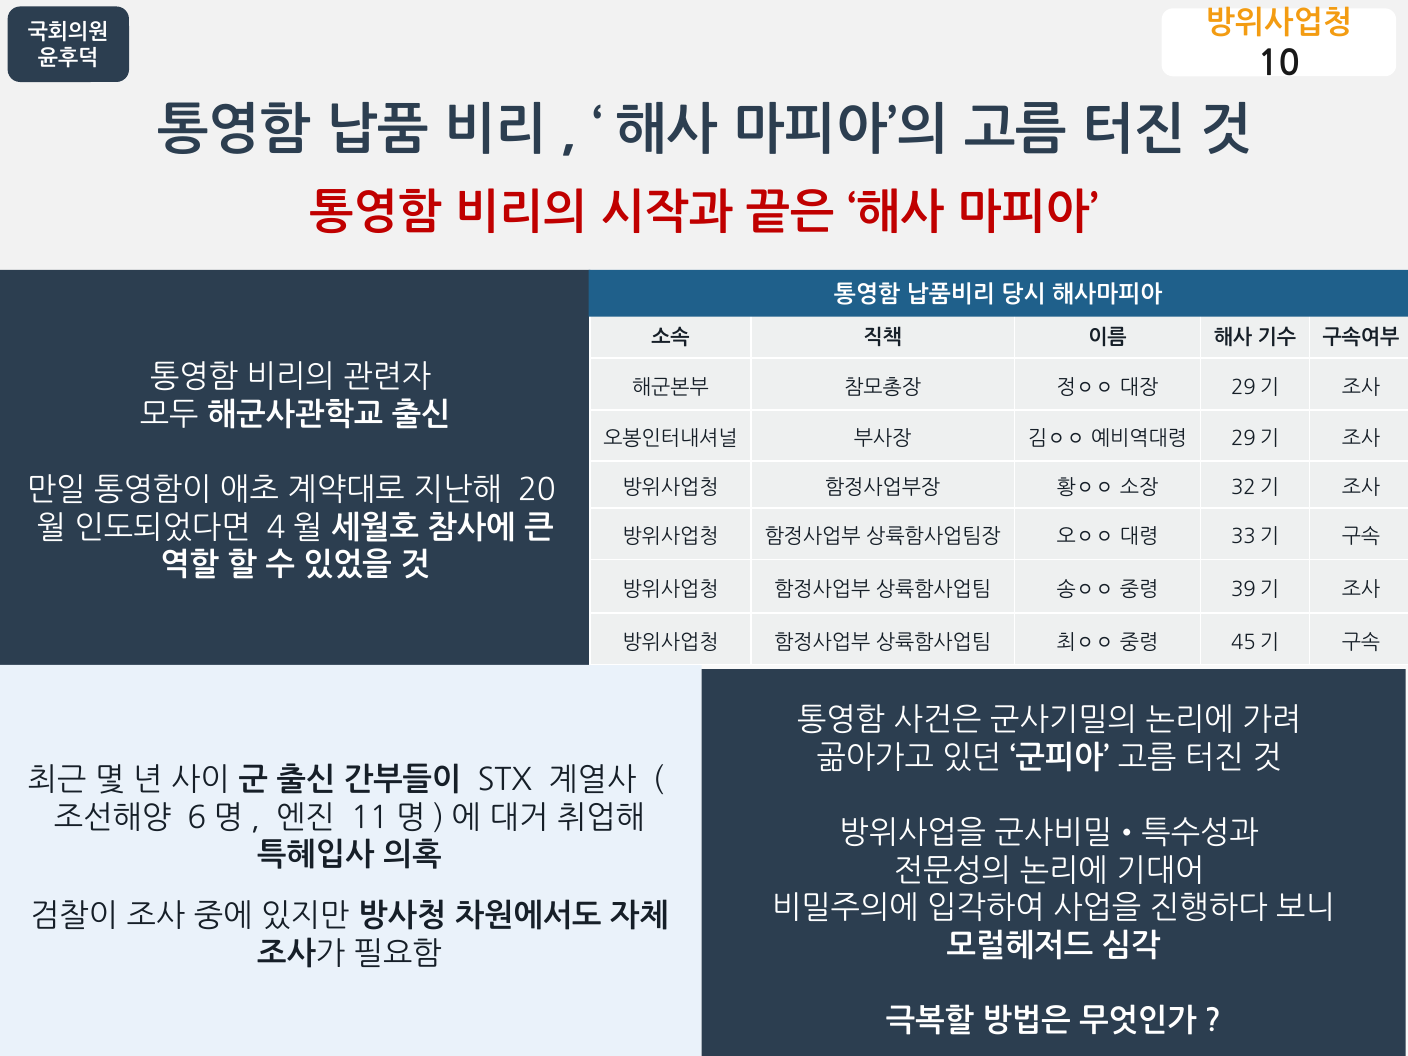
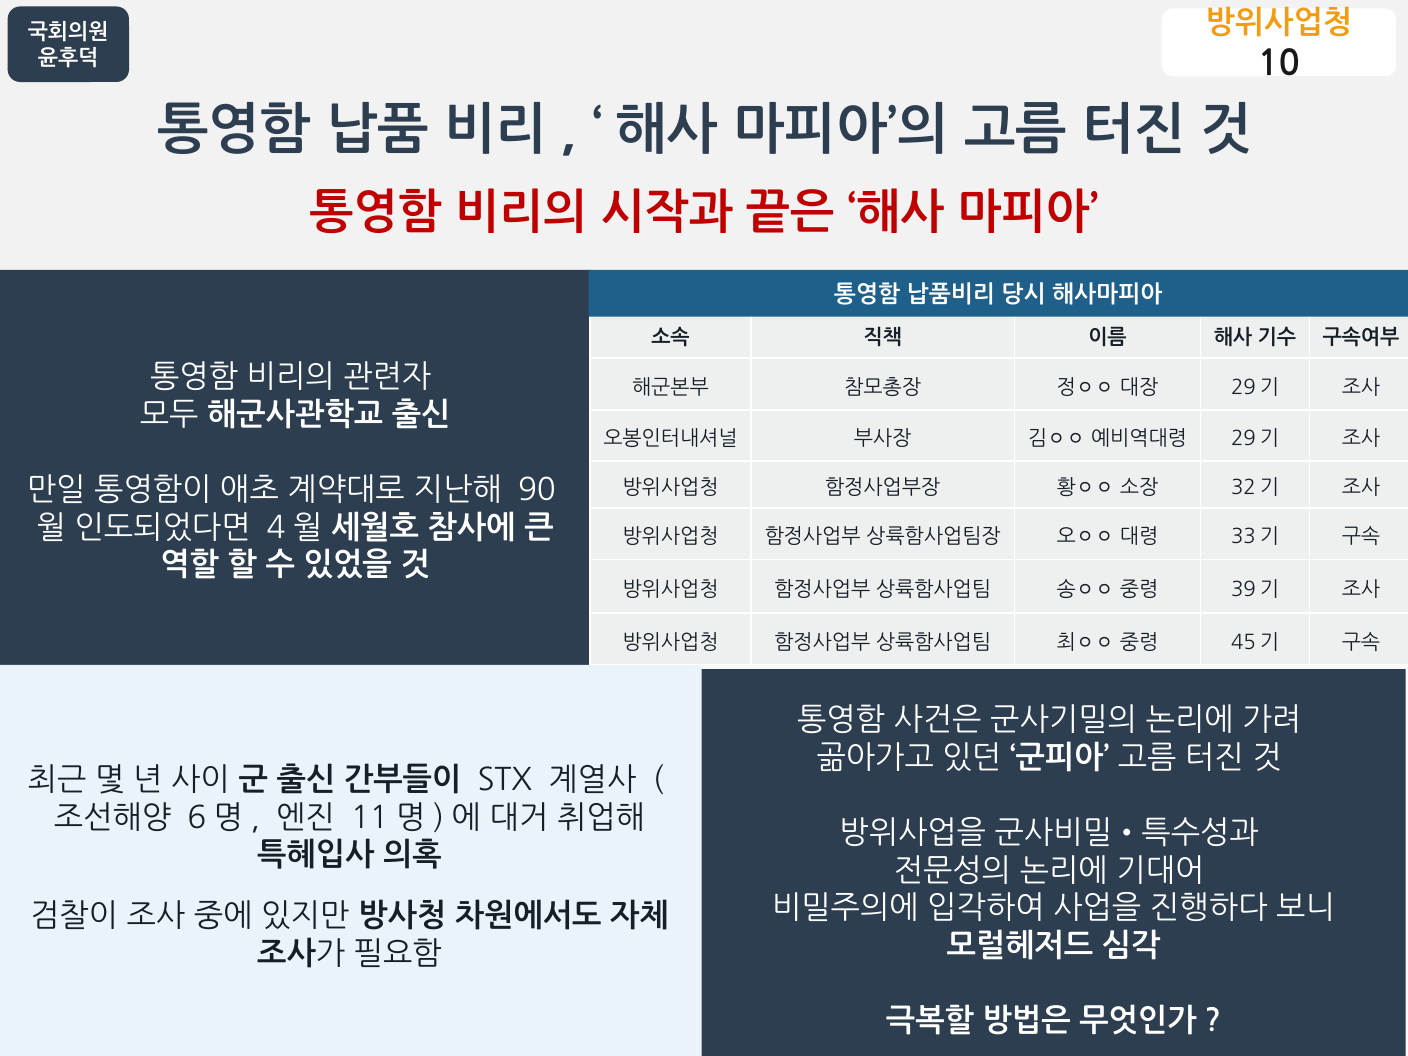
20: 20 -> 90 (537, 490)
